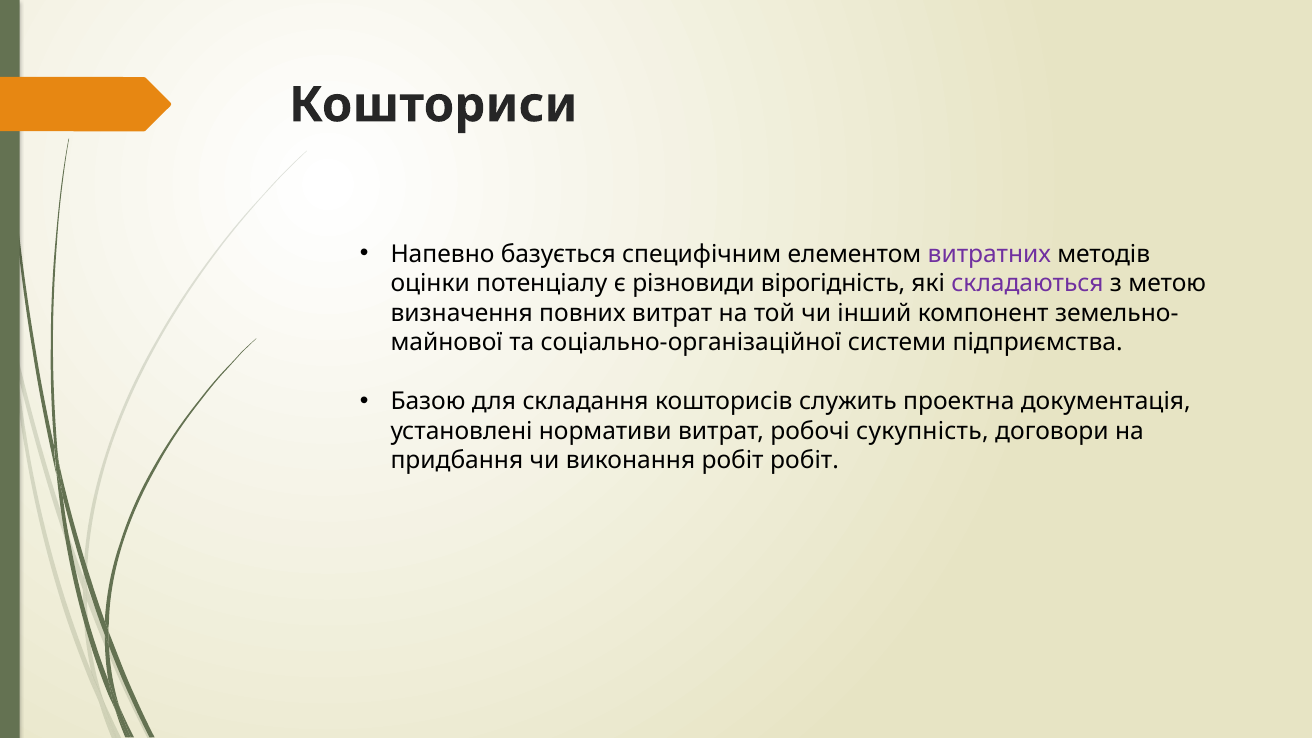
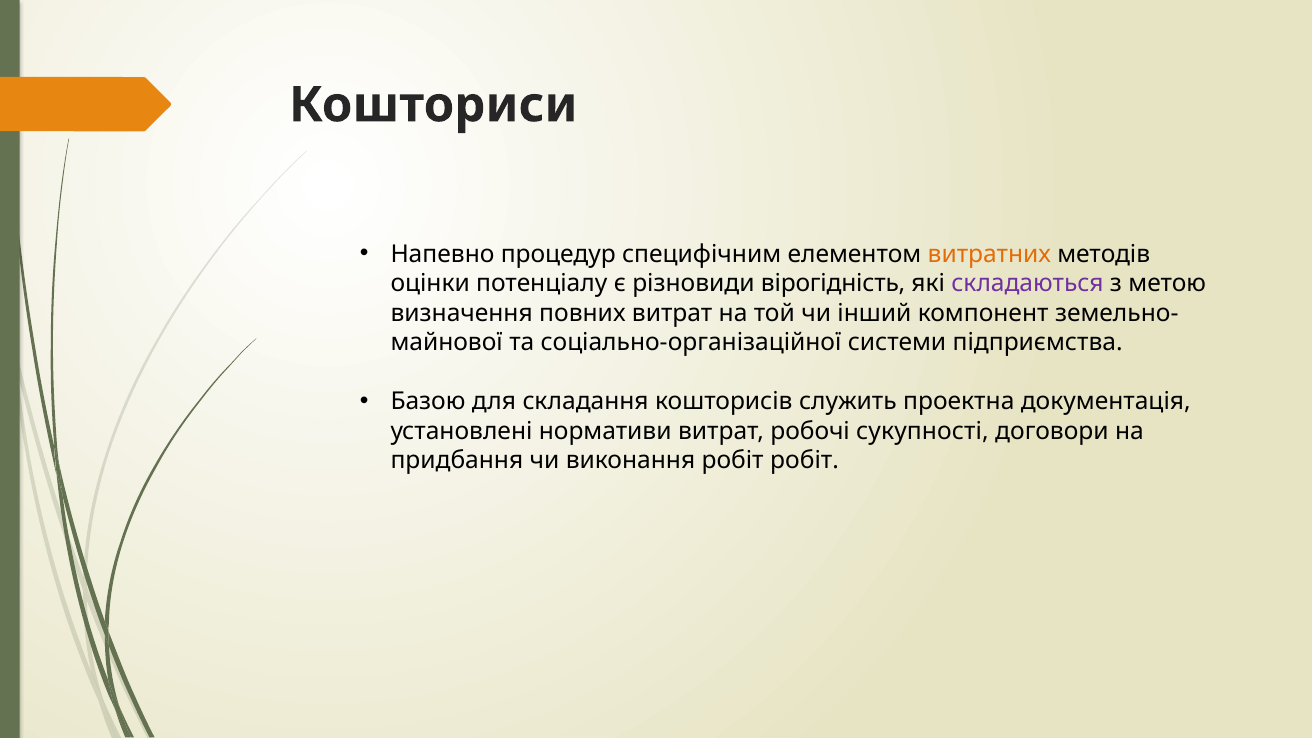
базується: базується -> процедур (558, 254)
витратних colour: purple -> orange (989, 254)
сукупність: сукупність -> сукупності (922, 431)
